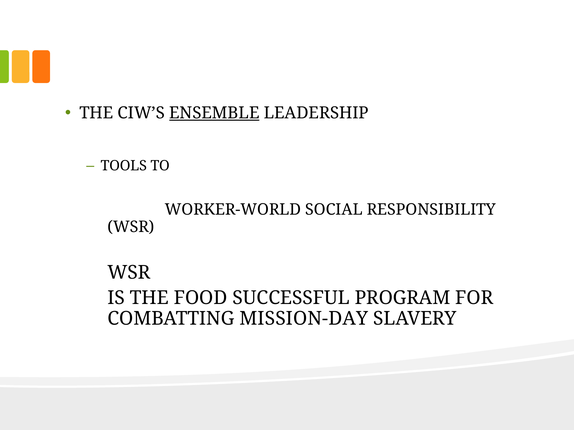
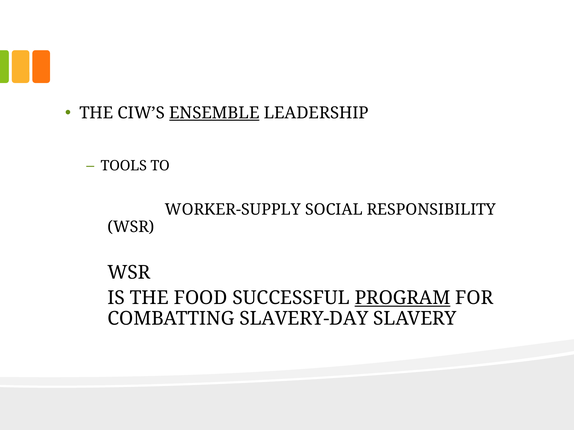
WORKER-WORLD: WORKER-WORLD -> WORKER-SUPPLY (233, 210)
PROGRAM underline: none -> present (403, 298)
MISSION-DAY: MISSION-DAY -> SLAVERY-DAY (304, 319)
